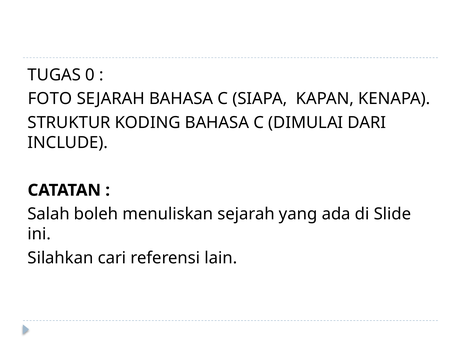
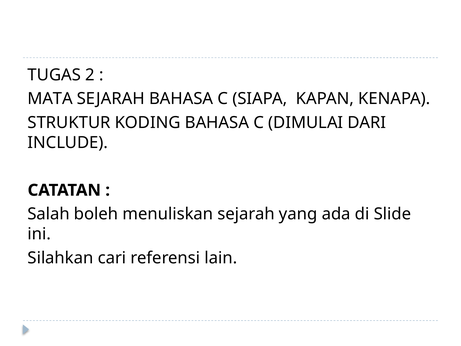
0: 0 -> 2 (90, 75)
FOTO: FOTO -> MATA (50, 99)
